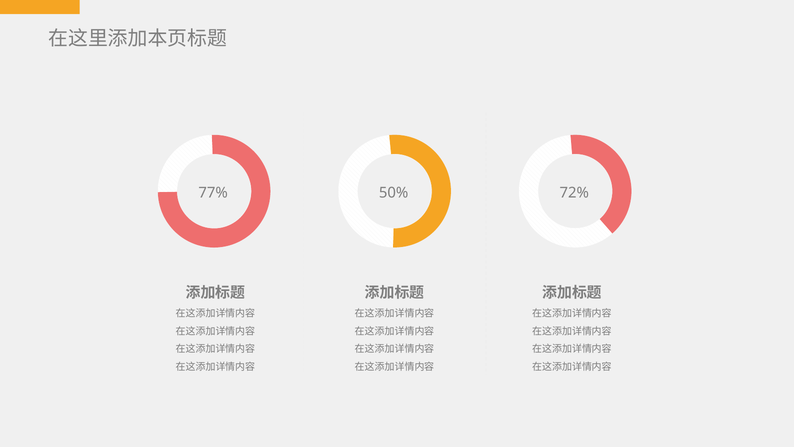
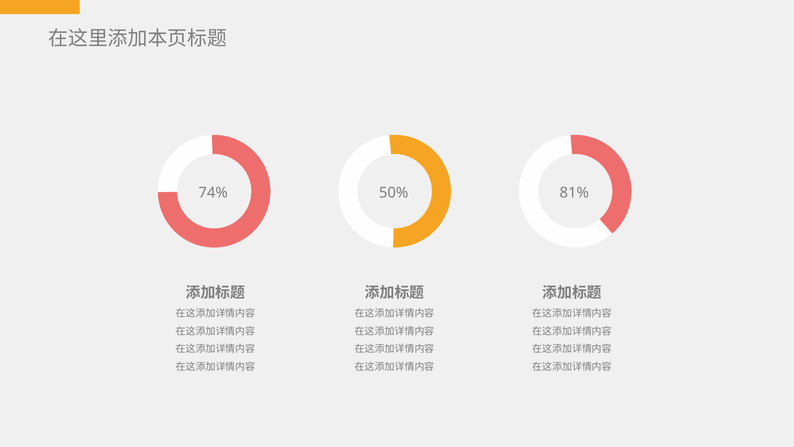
77%: 77% -> 74% (213, 193)
72%: 72% -> 81% (574, 193)
